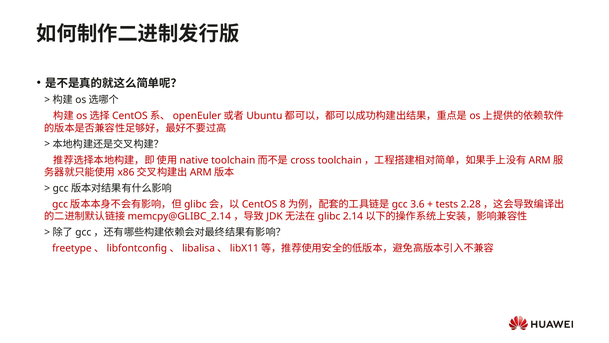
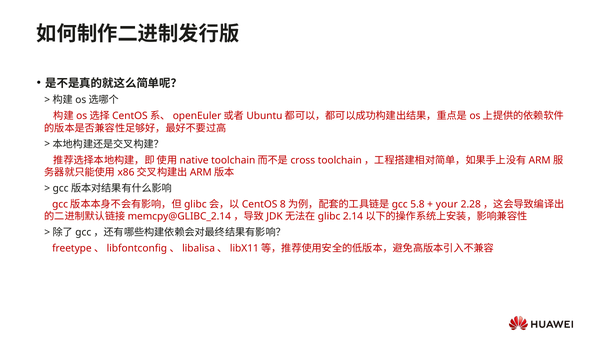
3.6: 3.6 -> 5.8 (417, 204)
tests: tests -> your (447, 204)
